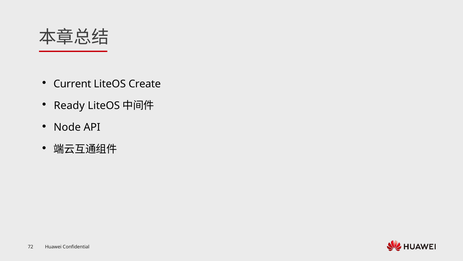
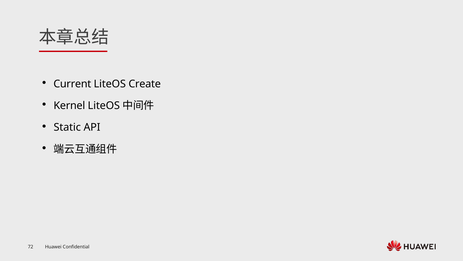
Ready: Ready -> Kernel (69, 106)
Node: Node -> Static (67, 127)
